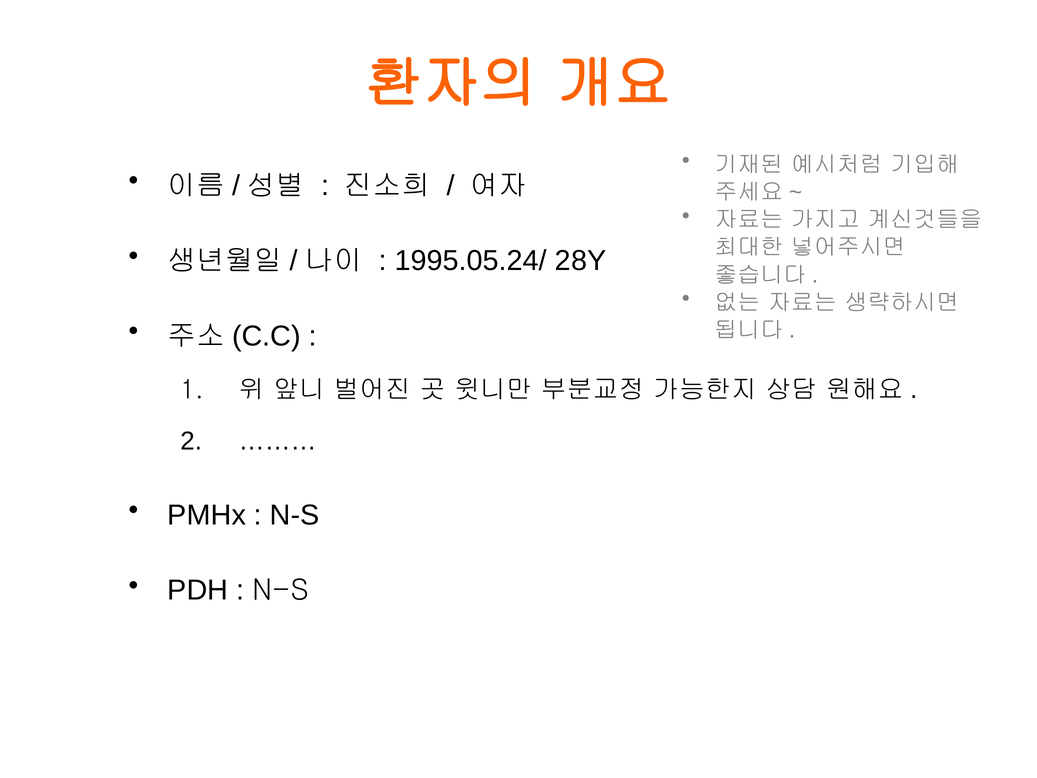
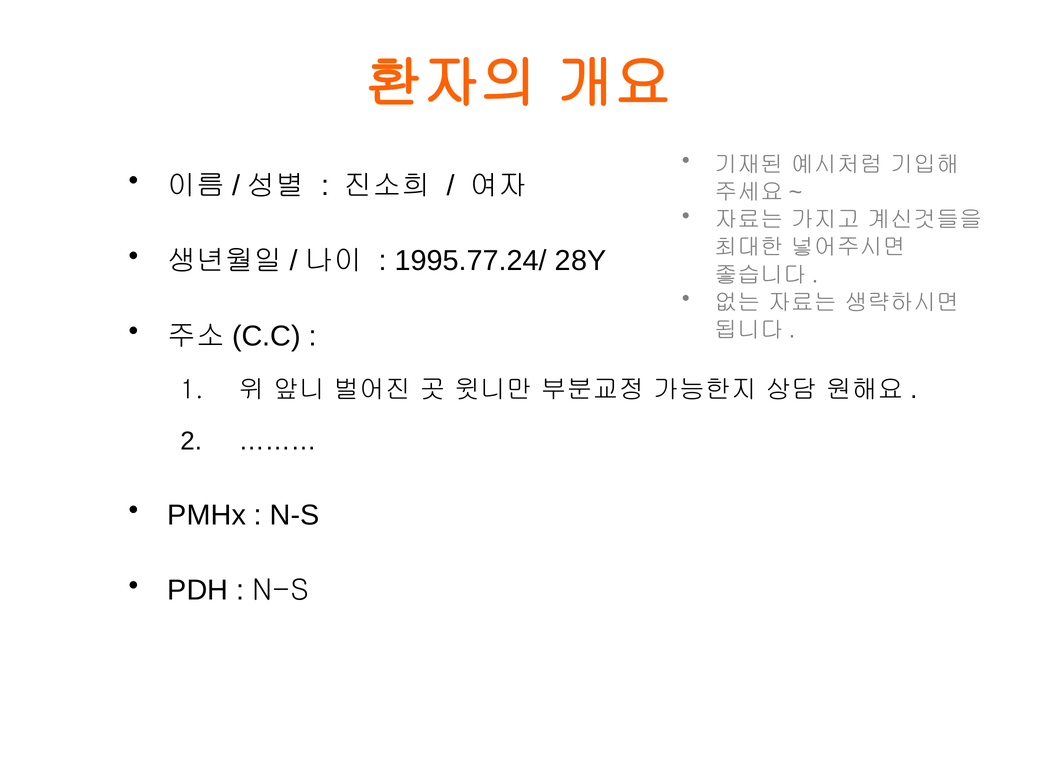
1995.05.24/: 1995.05.24/ -> 1995.77.24/ (471, 261)
